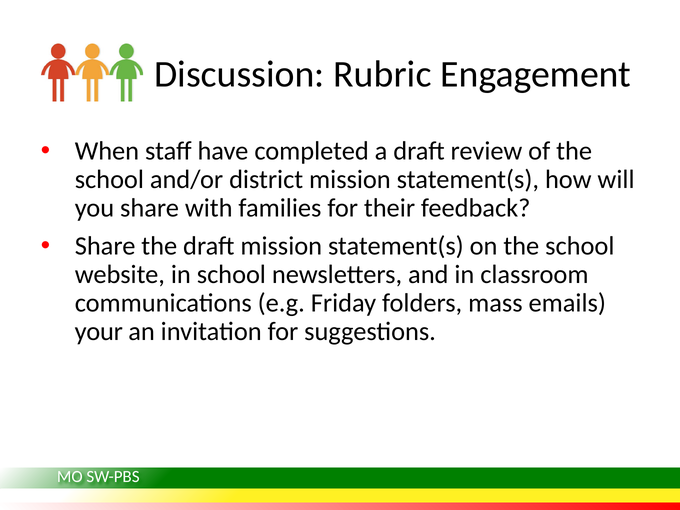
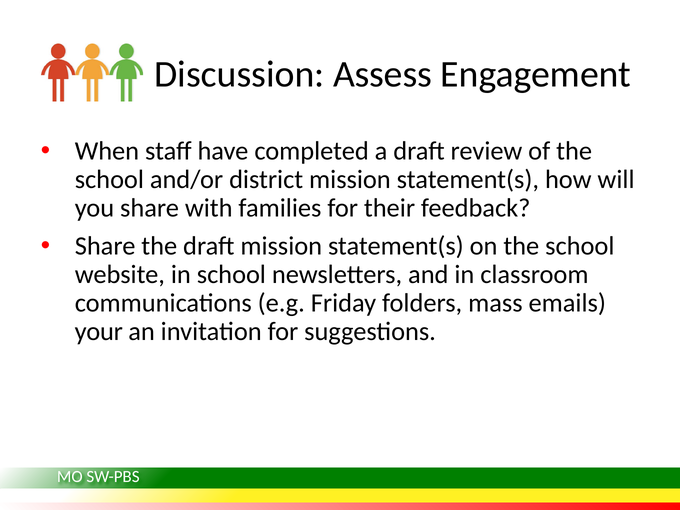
Rubric: Rubric -> Assess (383, 75)
